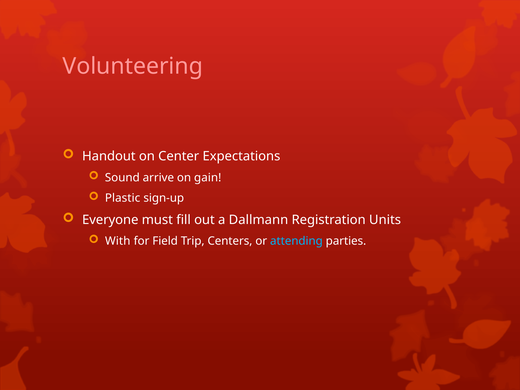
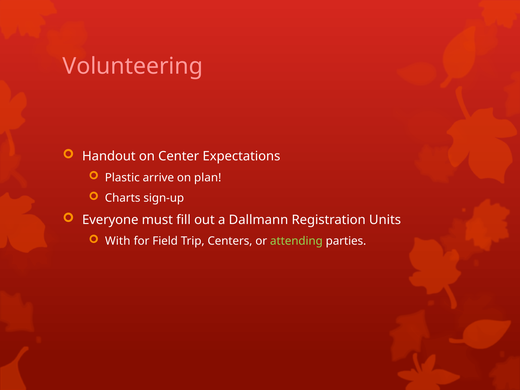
Sound: Sound -> Plastic (122, 178)
gain: gain -> plan (208, 178)
Plastic: Plastic -> Charts (123, 198)
attending colour: light blue -> light green (296, 241)
